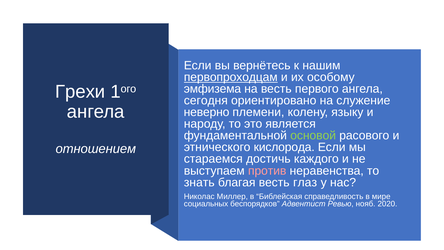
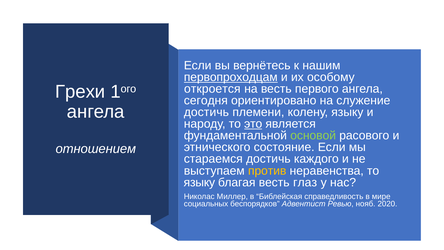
эмфизема: эмфизема -> откроется (212, 89)
неверно: неверно -> достичь (206, 112)
это underline: none -> present (253, 124)
кислорода: кислорода -> состояние (284, 147)
против colour: pink -> yellow (267, 171)
знать: знать -> языку (199, 182)
